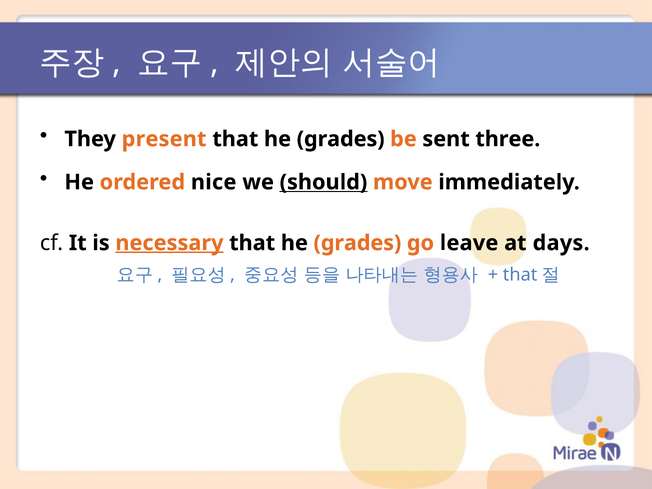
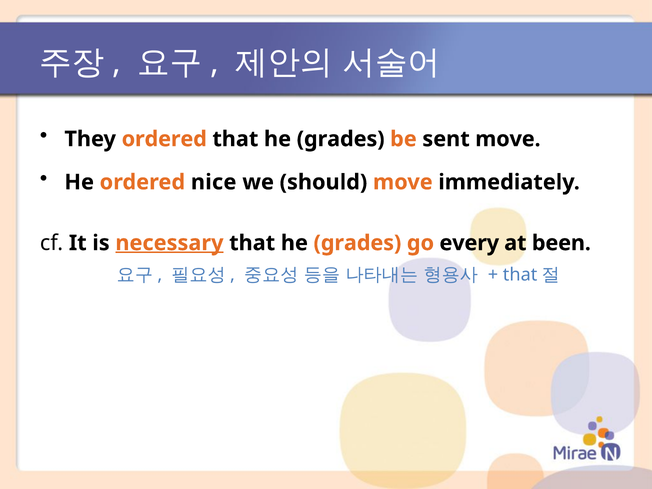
They present: present -> ordered (164, 139)
sent three: three -> move (508, 139)
should underline: present -> none (323, 182)
leave: leave -> every (469, 243)
days: days -> been (561, 243)
